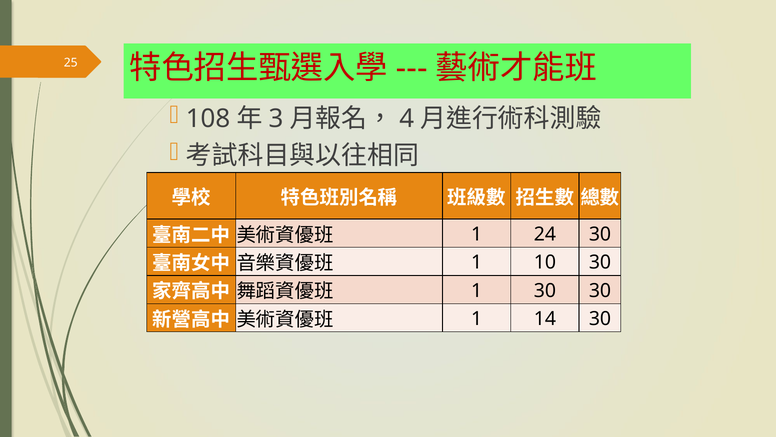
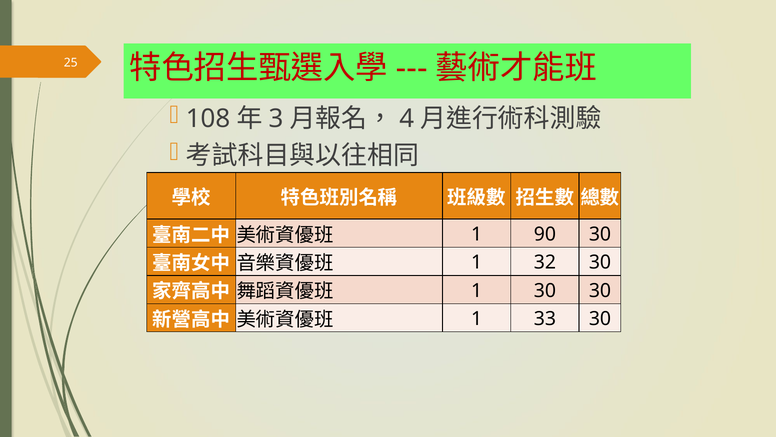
24: 24 -> 90 (545, 234)
10: 10 -> 32 (545, 262)
14: 14 -> 33 (545, 318)
